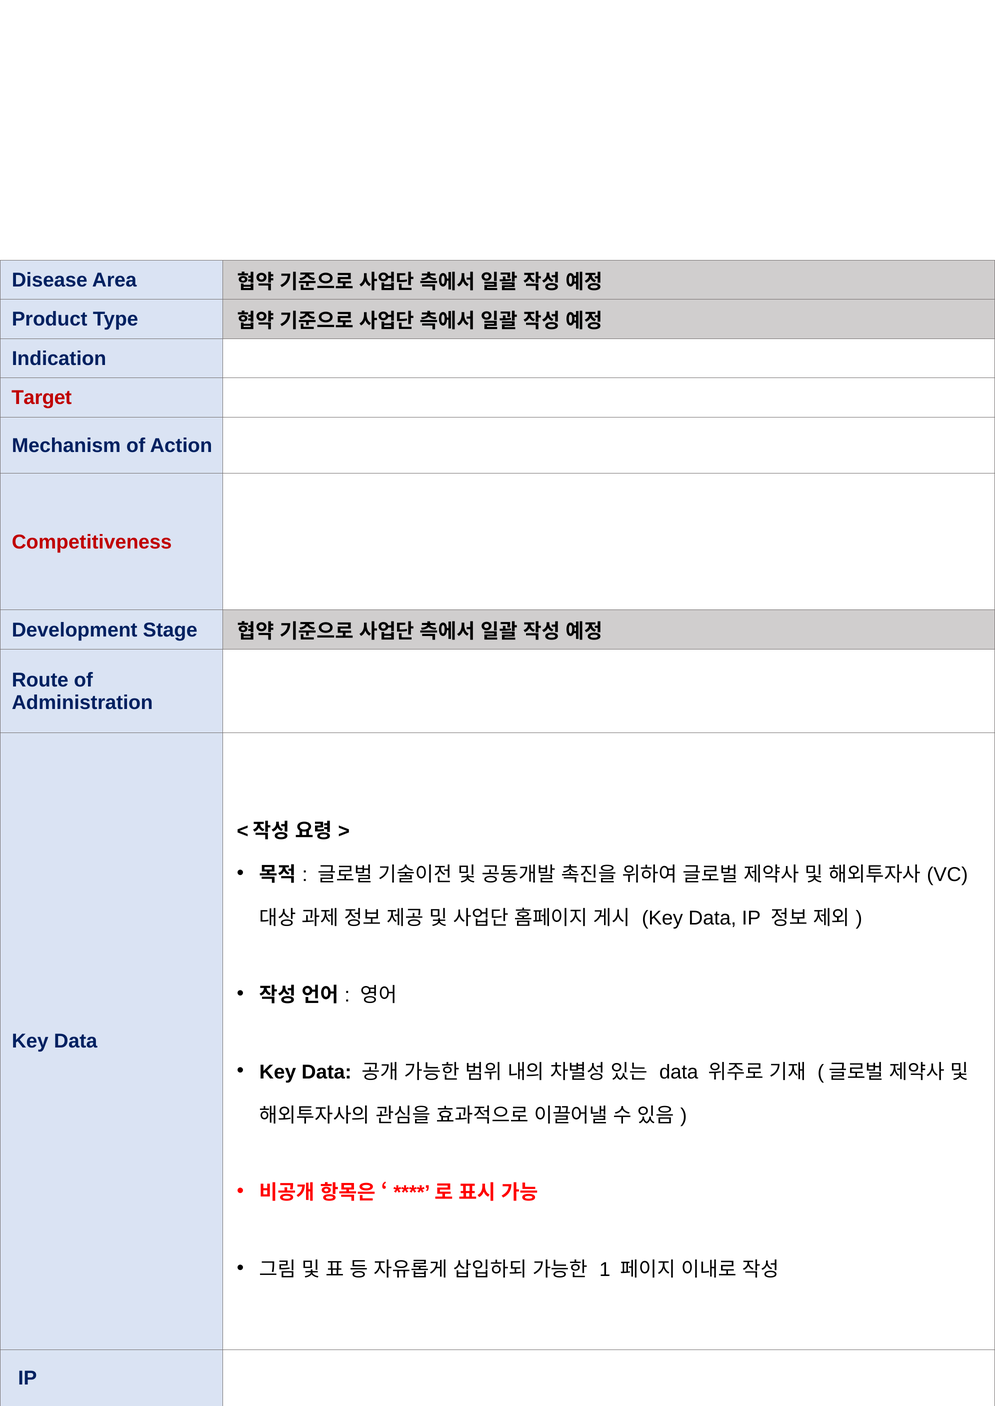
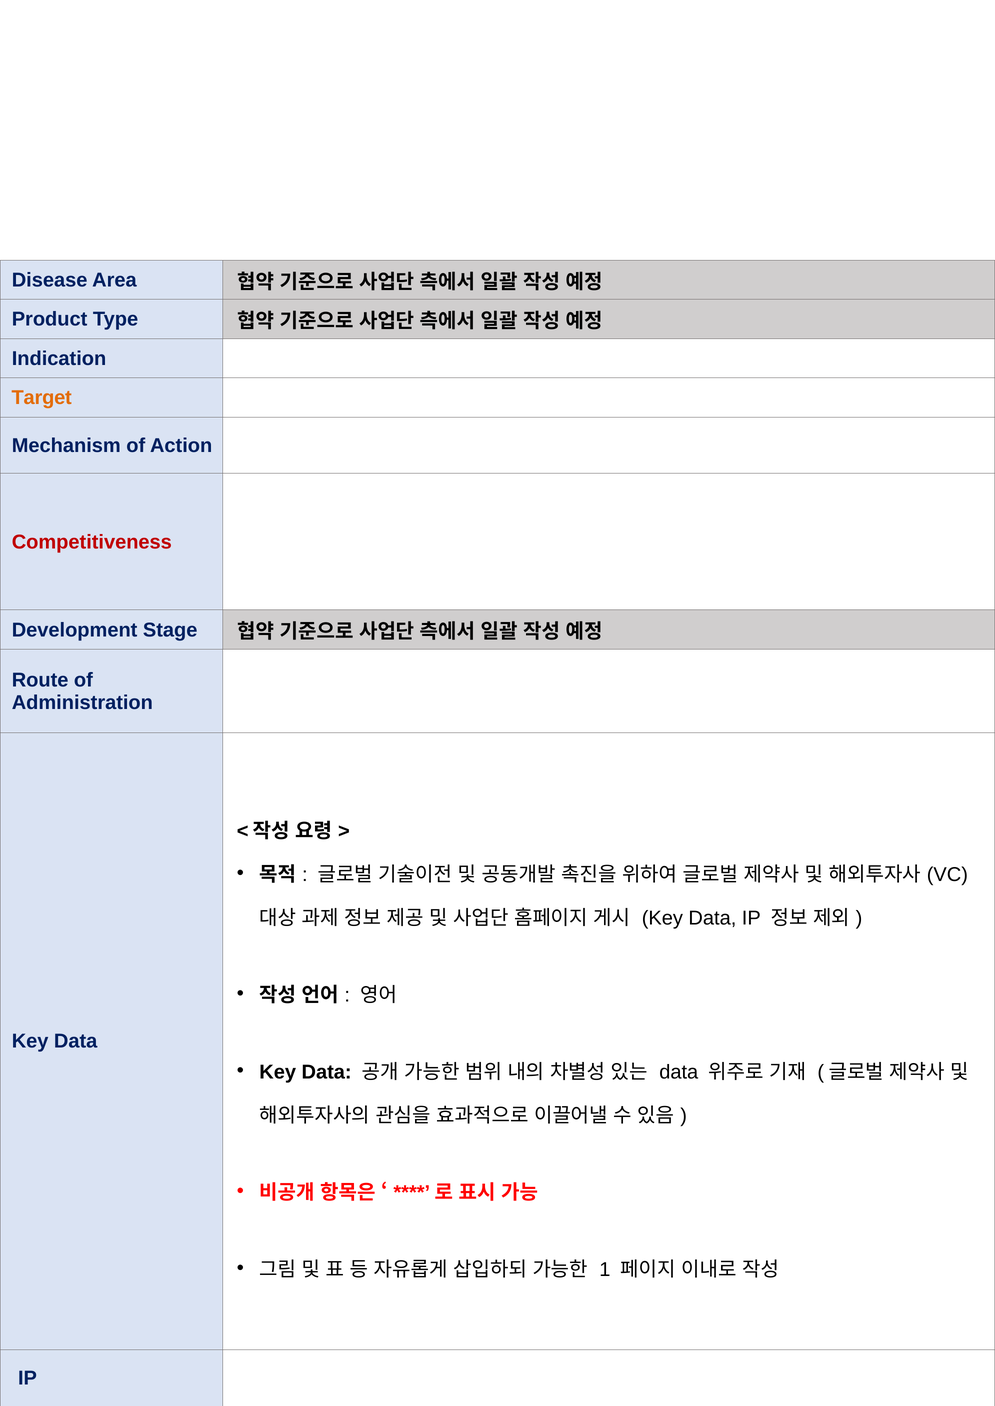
Target colour: red -> orange (42, 398)
